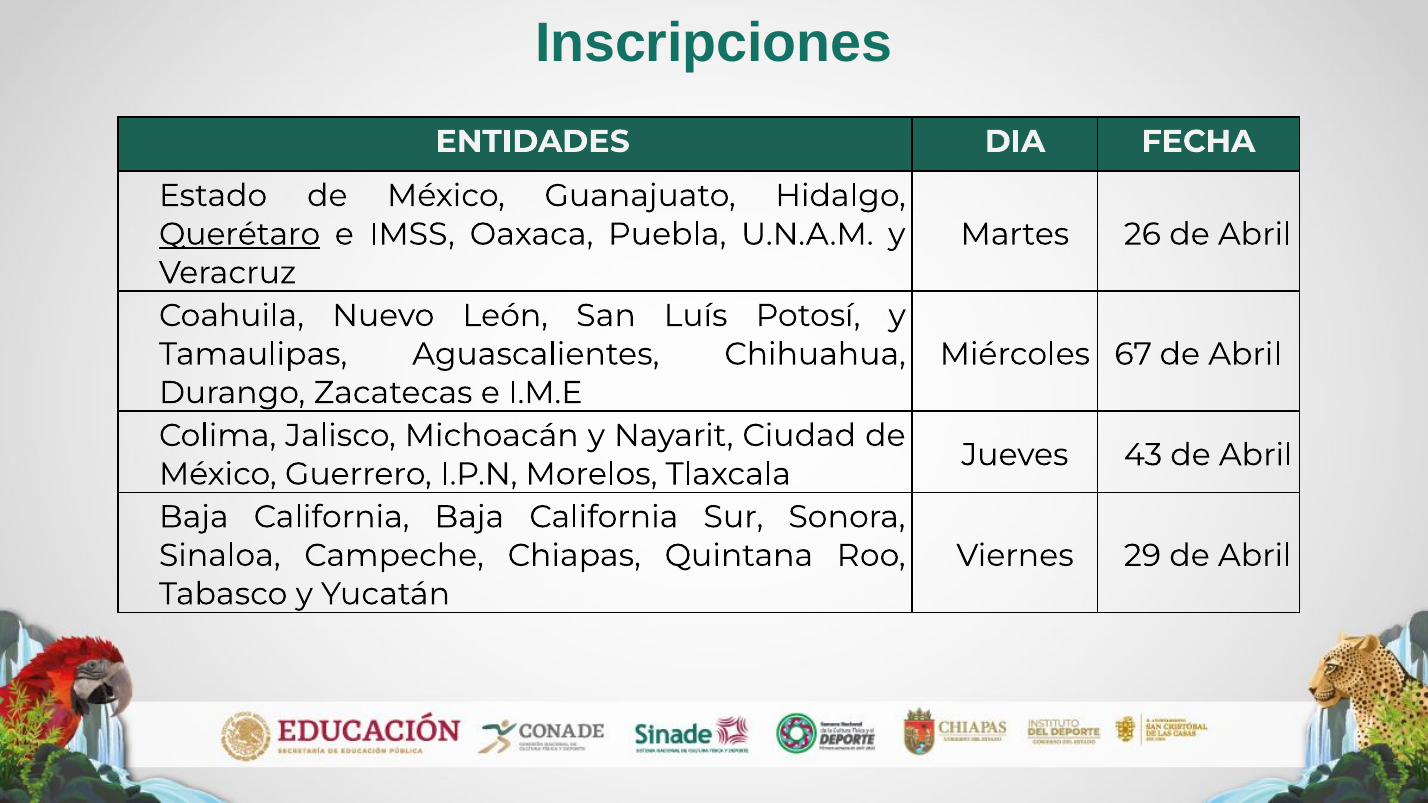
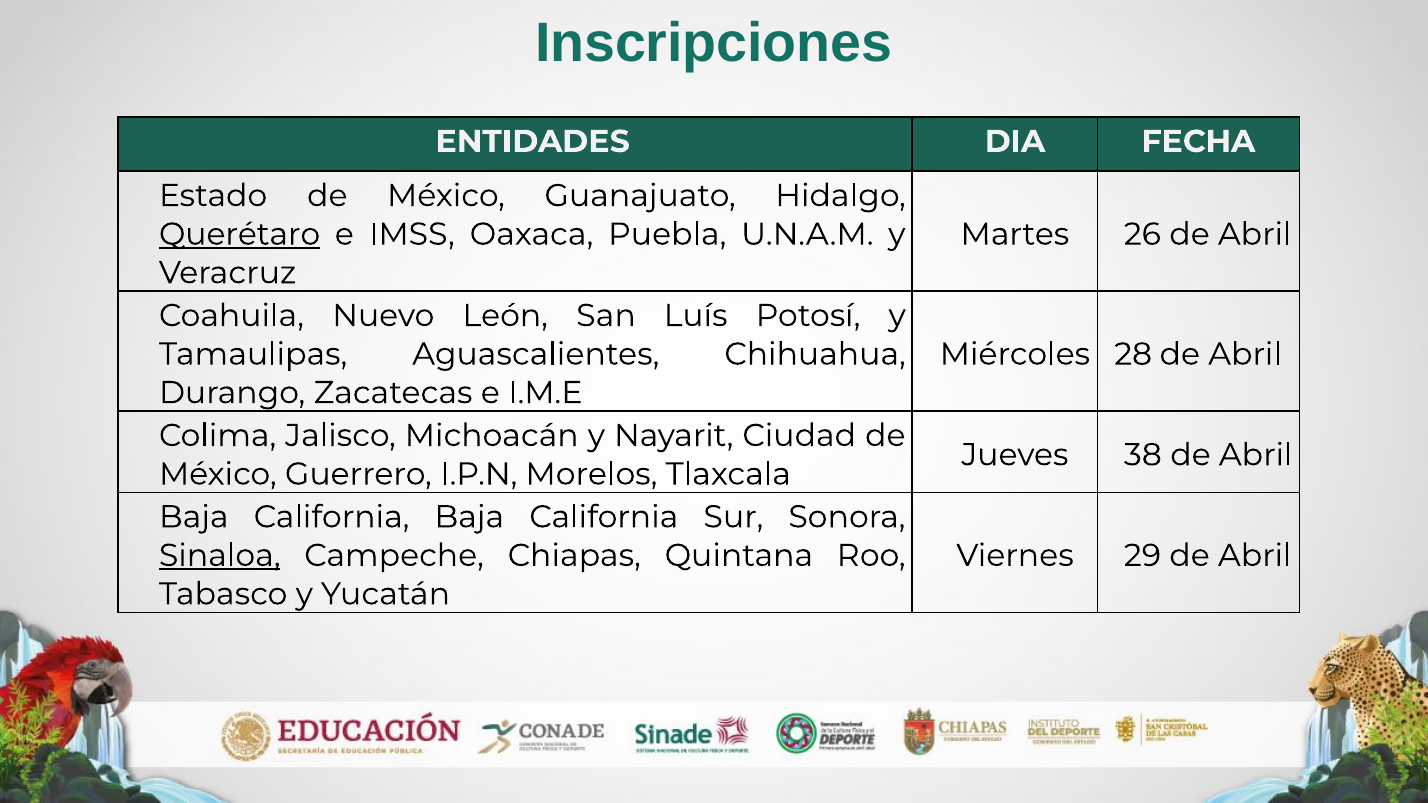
67: 67 -> 28 (1133, 354)
43: 43 -> 38 (1143, 455)
Sinaloa underline: none -> present (220, 556)
